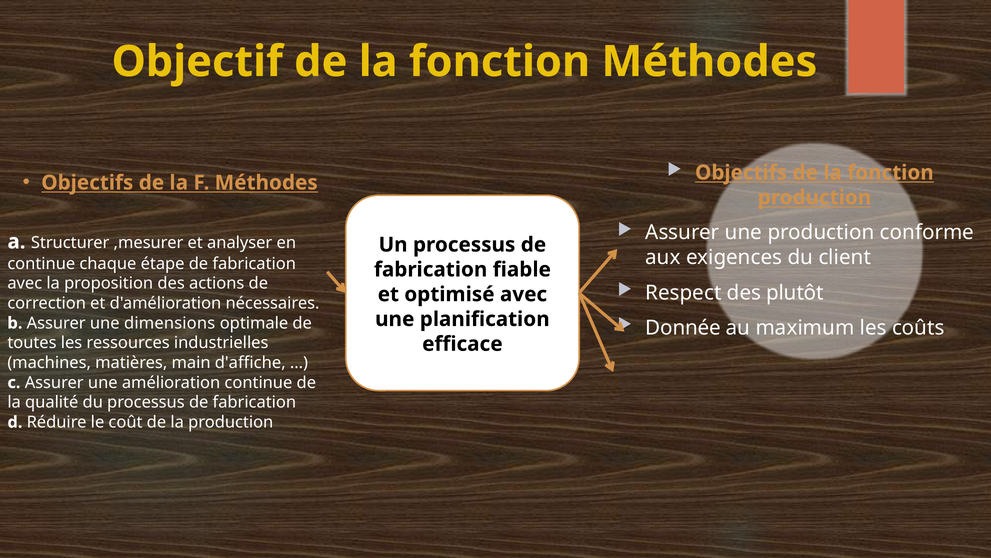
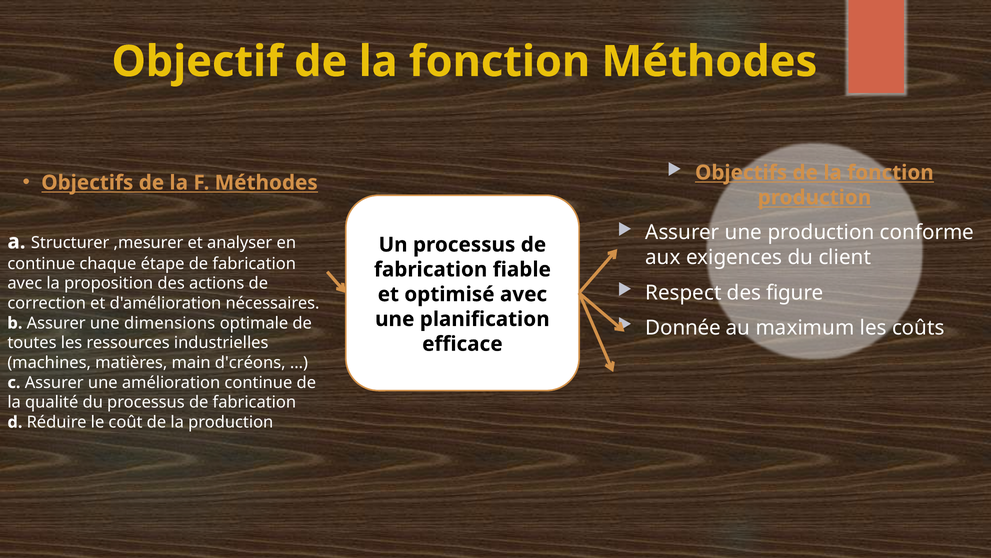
plutôt: plutôt -> figure (795, 292)
d'affiche: d'affiche -> d'créons (250, 362)
